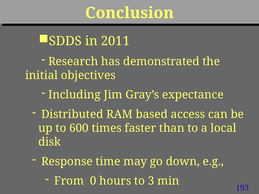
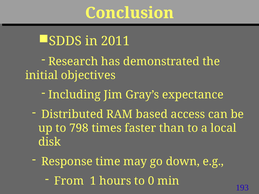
600: 600 -> 798 (79, 128)
0: 0 -> 1 (93, 181)
3: 3 -> 0 (151, 181)
